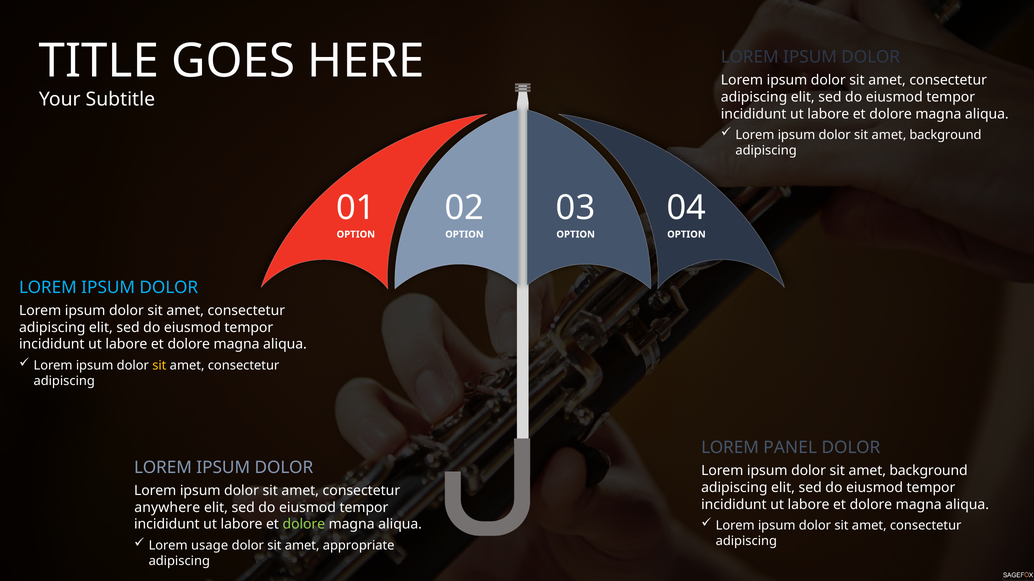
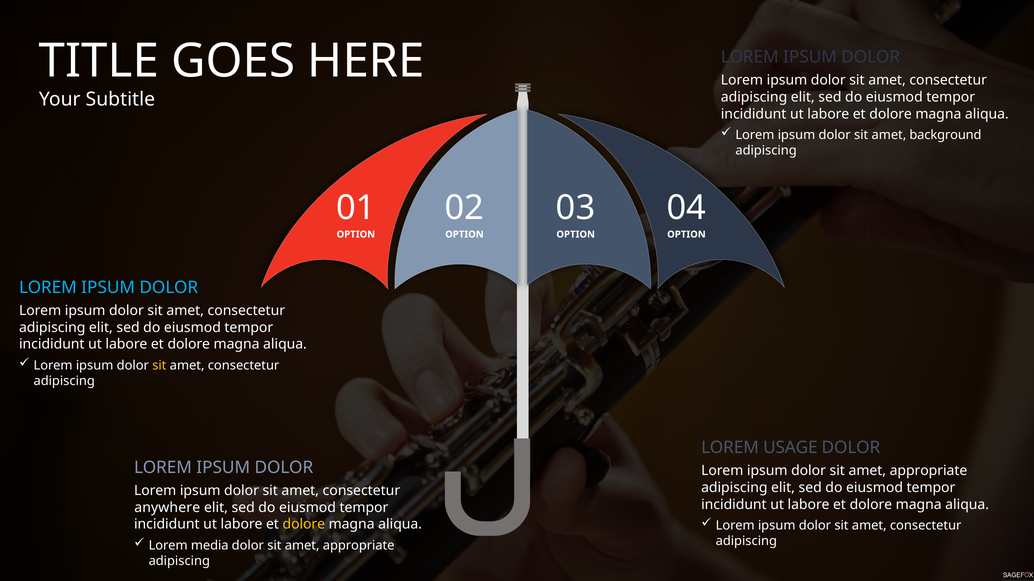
PANEL: PANEL -> USAGE (790, 448)
background: background -> appropriate (928, 471)
dolore colour: light green -> yellow (304, 525)
usage: usage -> media (210, 546)
